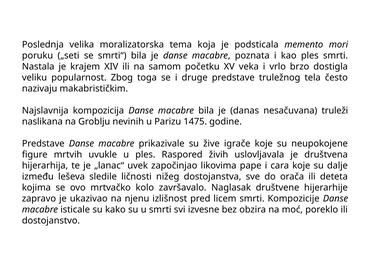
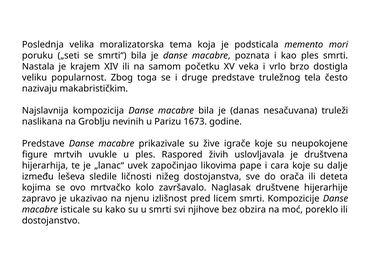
1475: 1475 -> 1673 (195, 122)
izvesne: izvesne -> njihove (204, 210)
